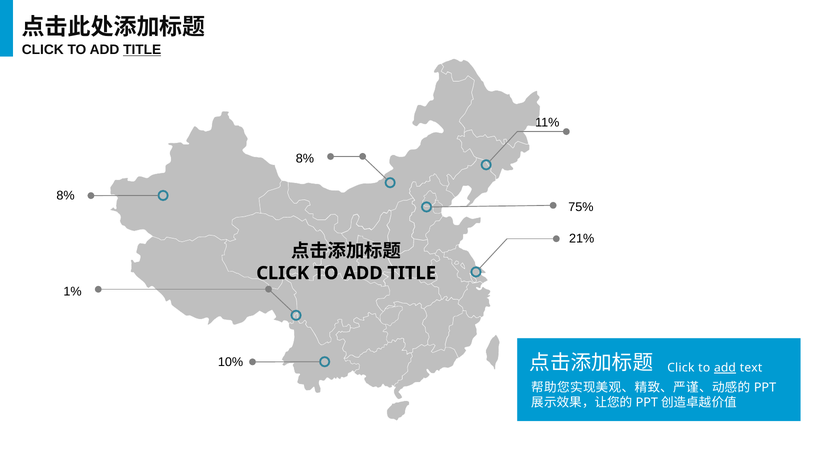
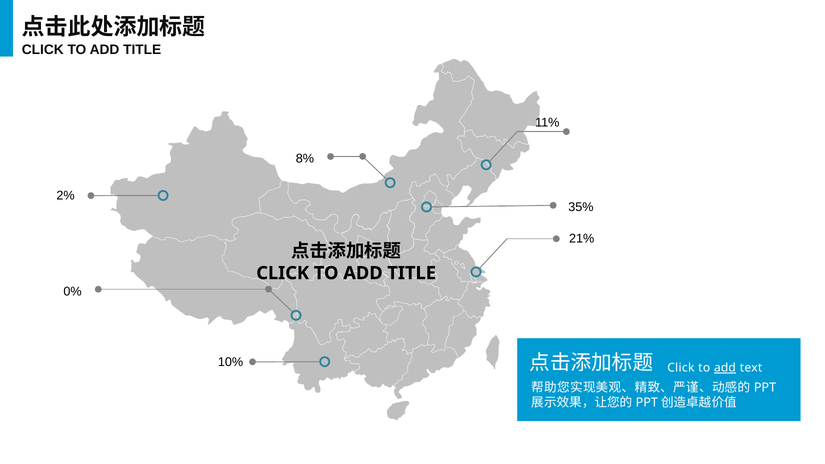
TITLE underline: present -> none (142, 50)
8%: 8% -> 2% (66, 196)
75%: 75% -> 35% (581, 207)
1%: 1% -> 0% (73, 291)
